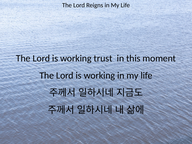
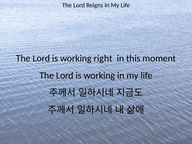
trust: trust -> right (103, 58)
